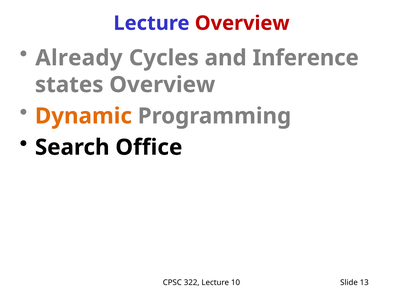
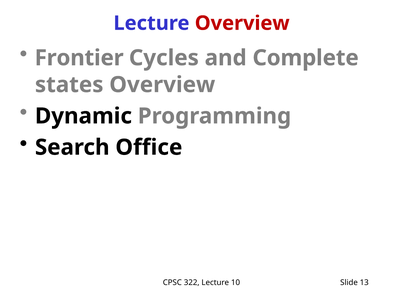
Already: Already -> Frontier (79, 58)
Inference: Inference -> Complete (306, 58)
Dynamic colour: orange -> black (83, 116)
